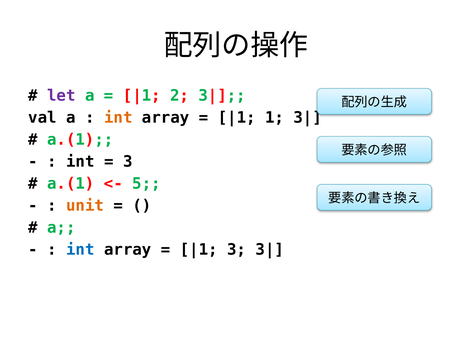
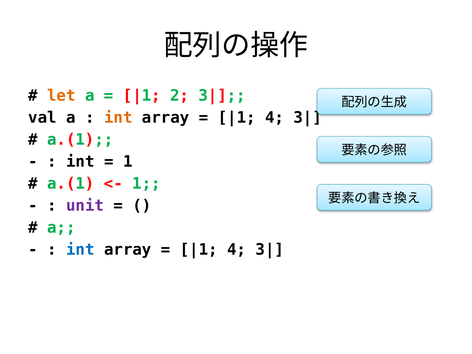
let colour: purple -> orange (61, 96)
1: 1 -> 4 (275, 118)
3: 3 -> 1 (128, 162)
5: 5 -> 1 (146, 184)
unit colour: orange -> purple (85, 206)
3: 3 -> 4 (237, 250)
